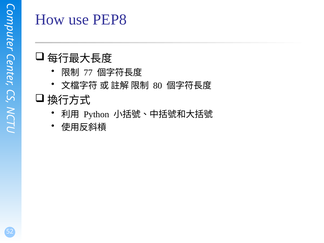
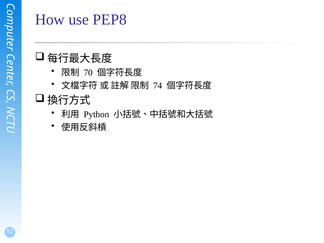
77: 77 -> 70 (88, 73)
80: 80 -> 74 (158, 86)
